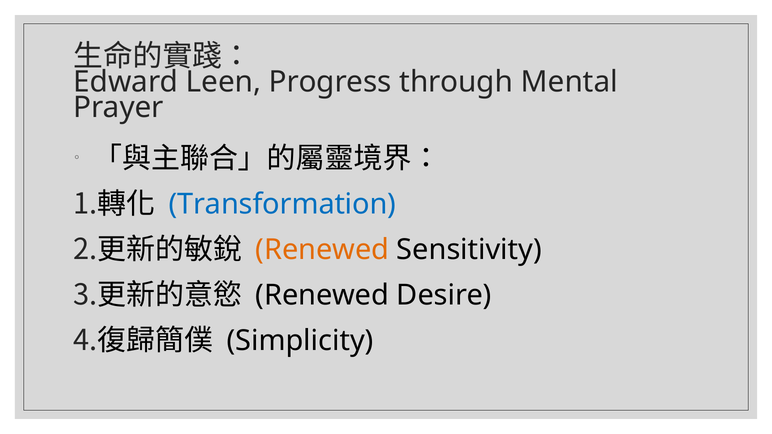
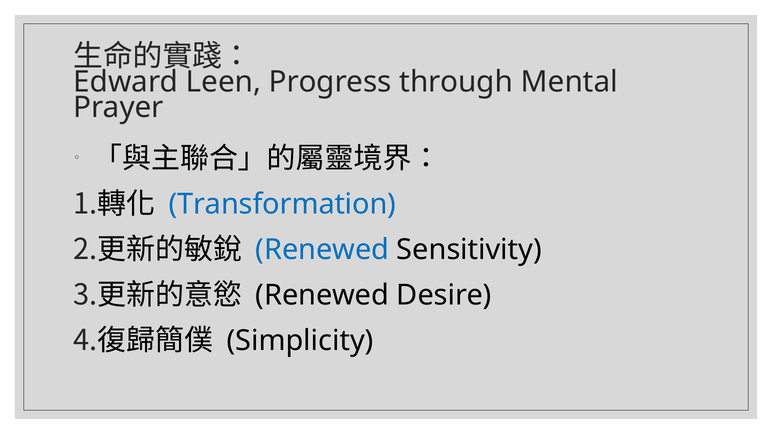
Renewed colour: orange -> blue (322, 250)
